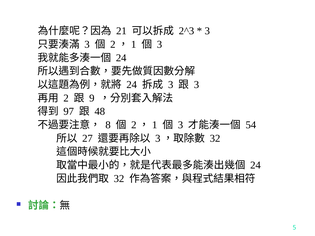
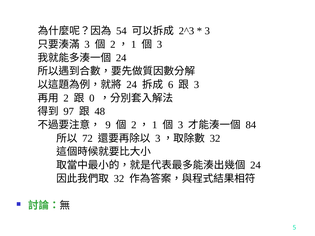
21: 21 -> 54 (121, 31)
3: 3 -> 6 (171, 85)
9: 9 -> 0 (92, 98)
8: 8 -> 9 (108, 125)
54: 54 -> 84 (251, 125)
27: 27 -> 72 (87, 138)
